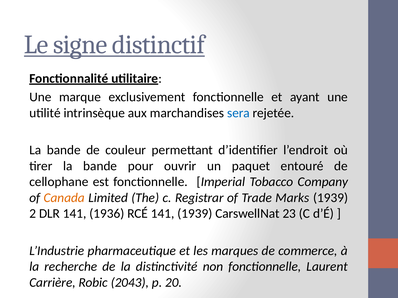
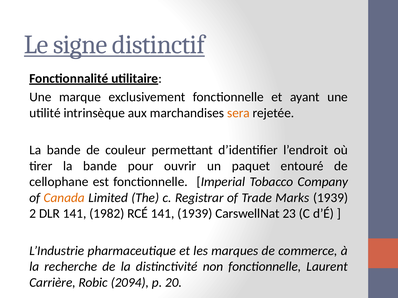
sera colour: blue -> orange (238, 113)
1936: 1936 -> 1982 (107, 214)
2043: 2043 -> 2094 (130, 283)
